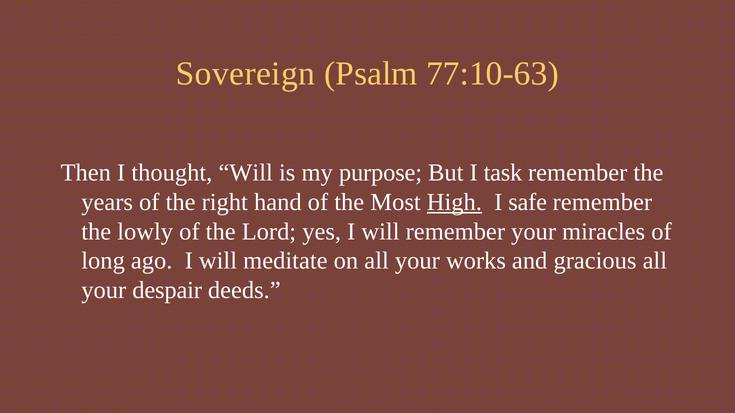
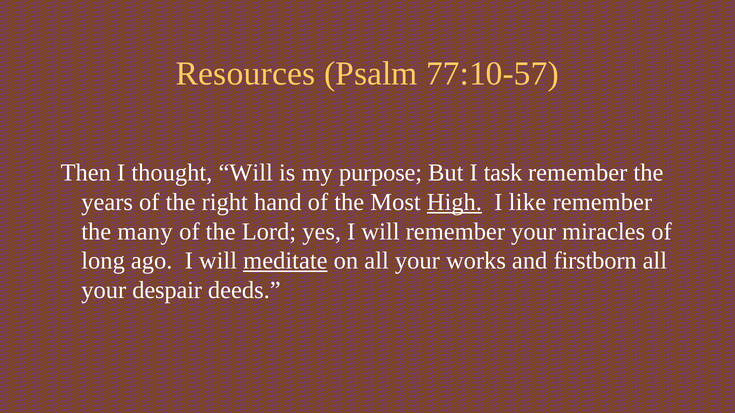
Sovereign: Sovereign -> Resources (246, 74)
77:10-63: 77:10-63 -> 77:10-57 (492, 74)
safe: safe -> like (527, 202)
lowly: lowly -> many (145, 232)
meditate underline: none -> present (285, 261)
gracious: gracious -> firstborn (595, 261)
